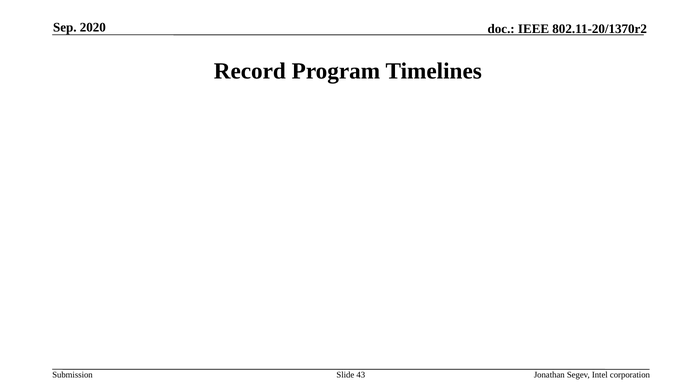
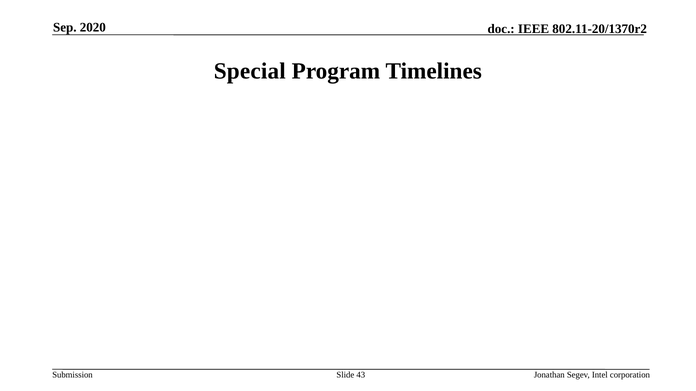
Record: Record -> Special (250, 71)
